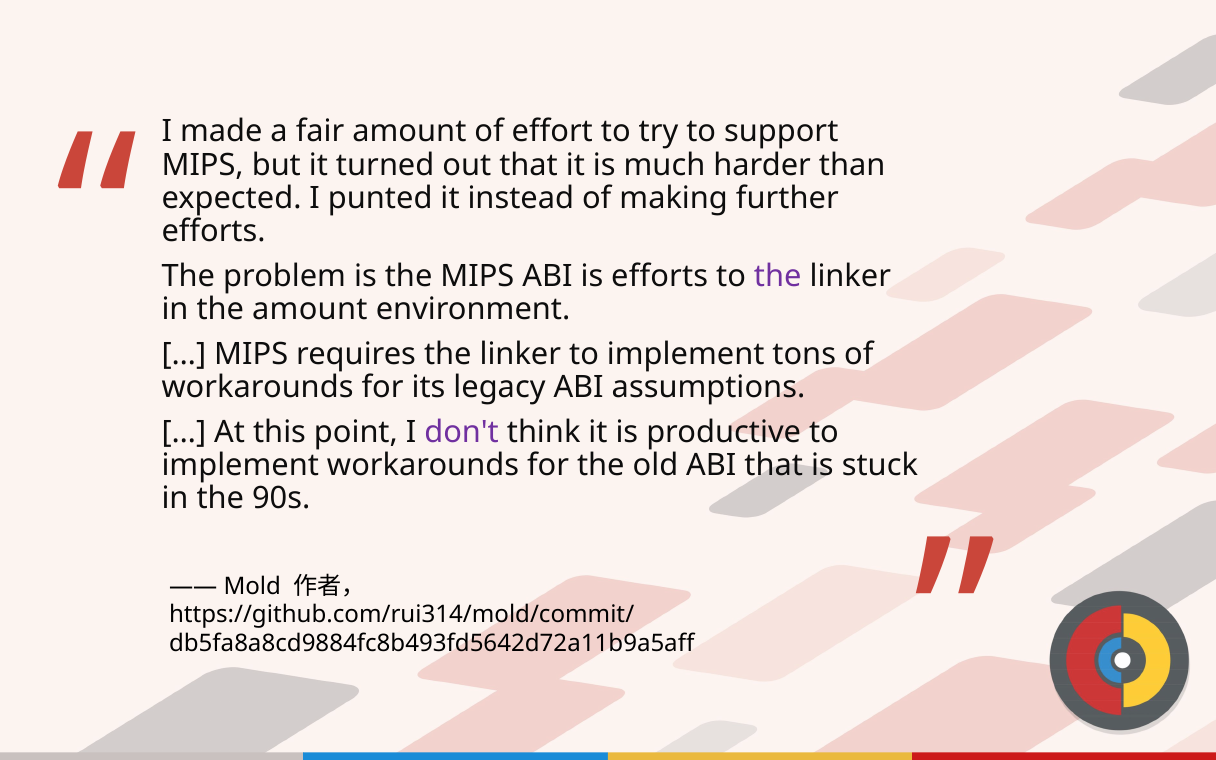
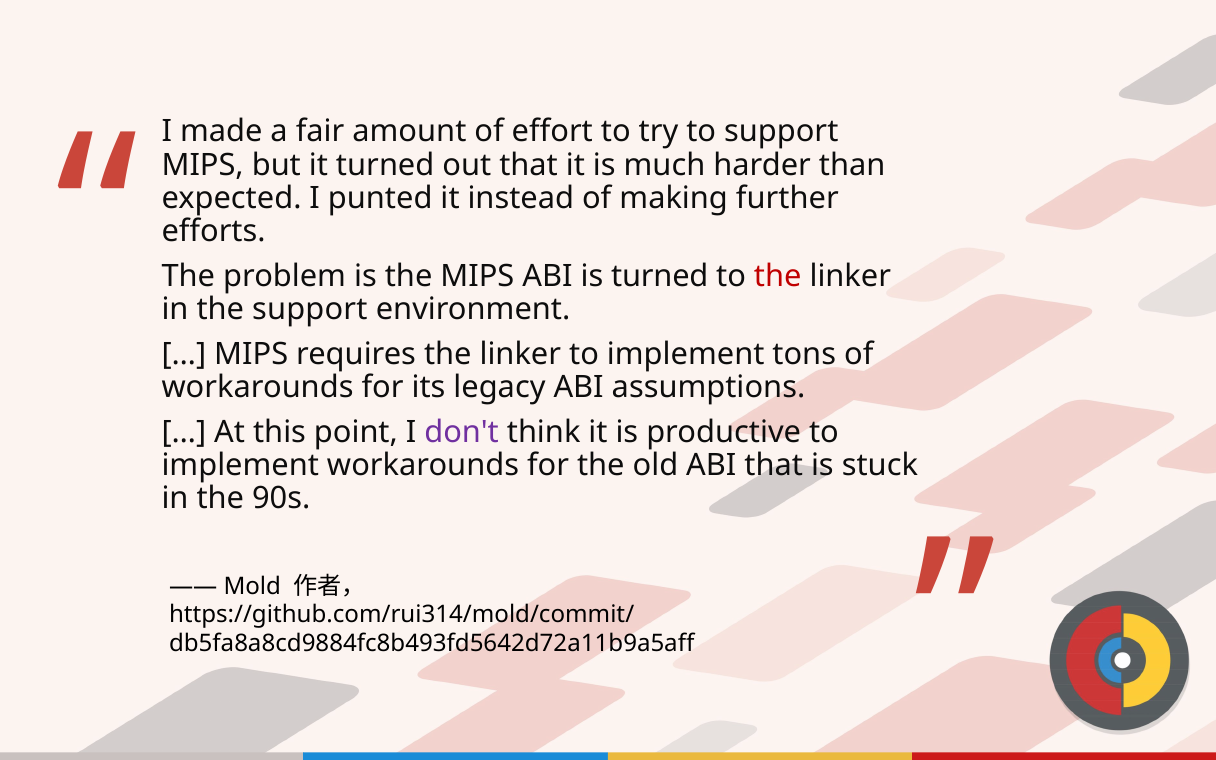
is efforts: efforts -> turned (660, 276)
the colour: purple -> red (778, 276)
the amount: amount -> support (310, 310)
